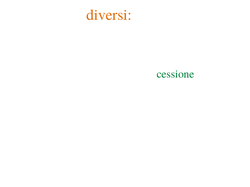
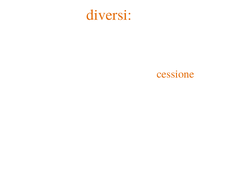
cessione colour: green -> orange (175, 74)
